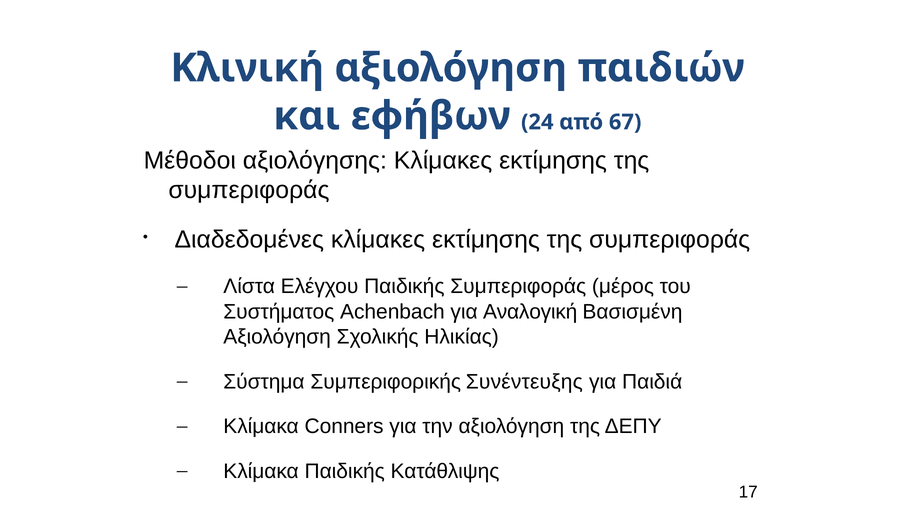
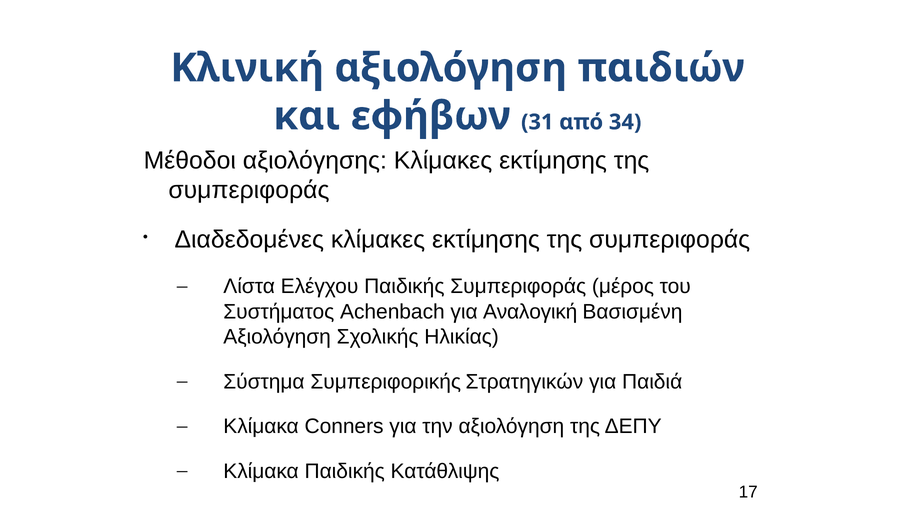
24: 24 -> 31 (537, 122)
67: 67 -> 34 (625, 122)
Συνέντευξης: Συνέντευξης -> Στρατηγικών (524, 381)
